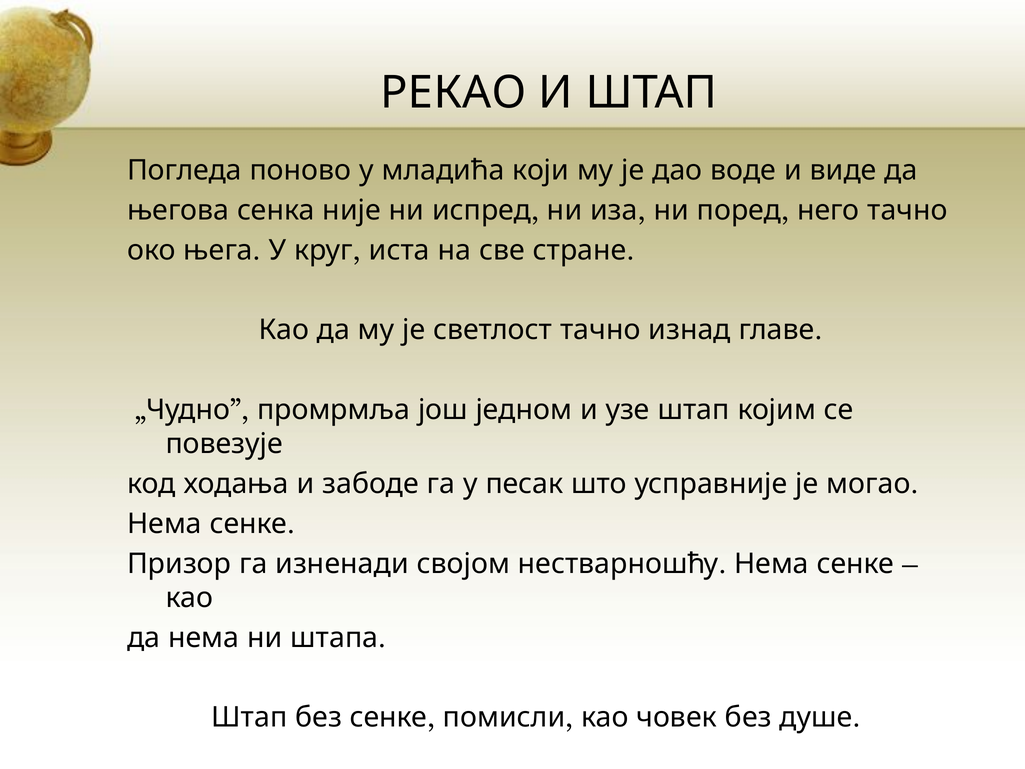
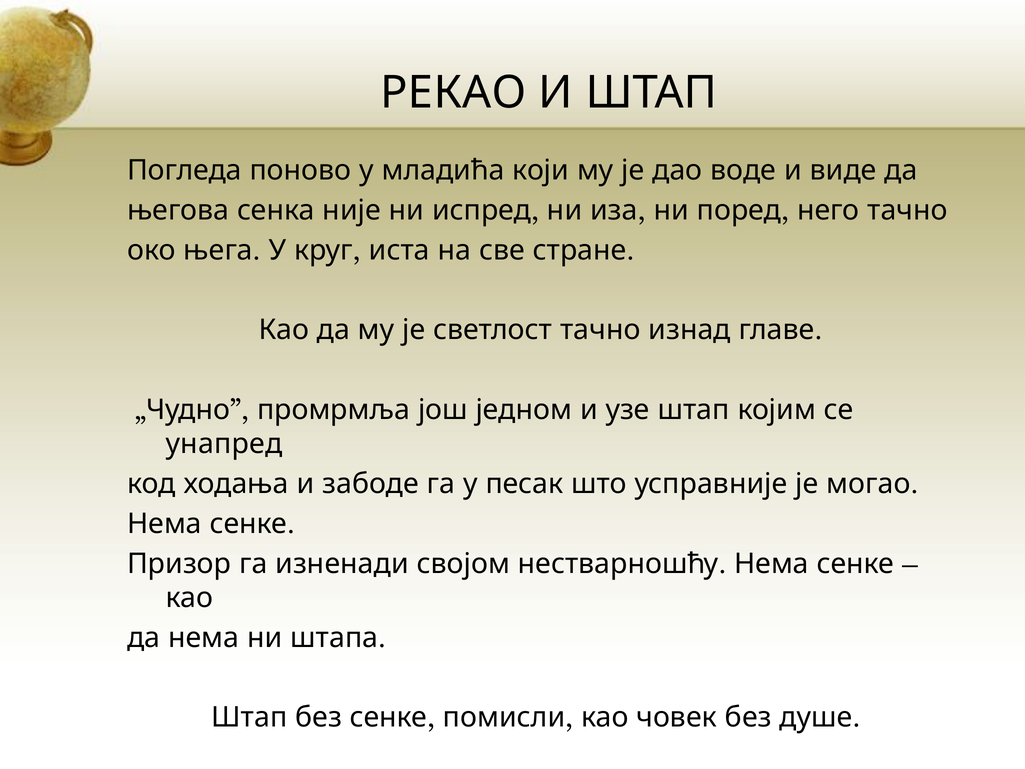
повезује: повезује -> унапред (224, 444)
